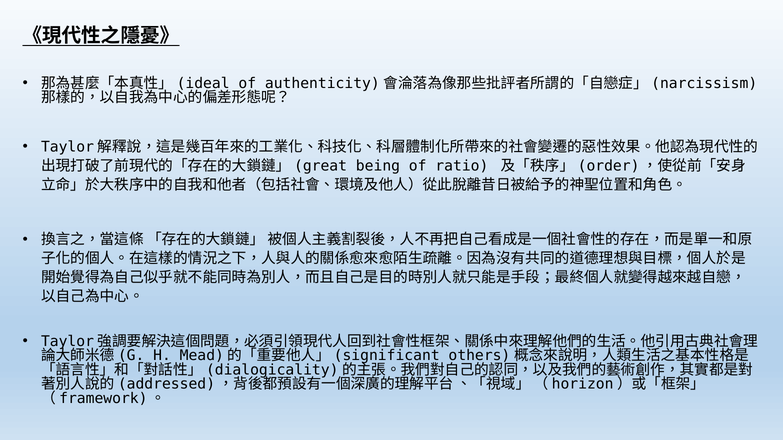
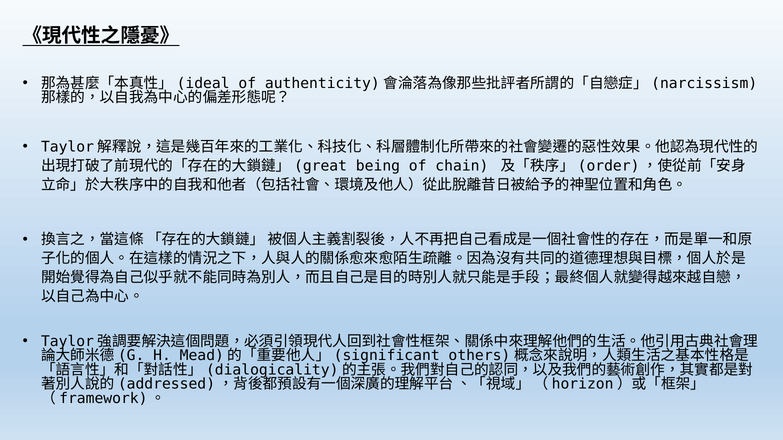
ratio: ratio -> chain (462, 166)
